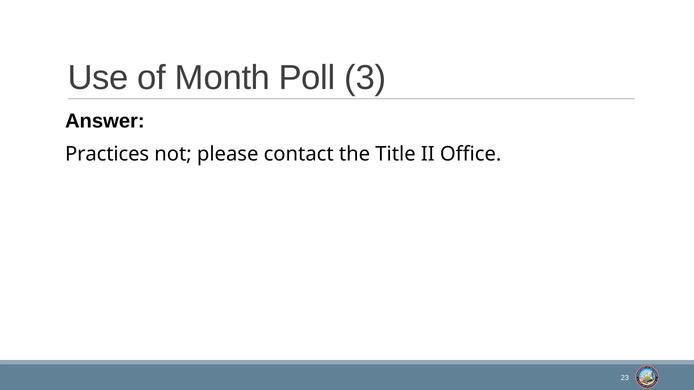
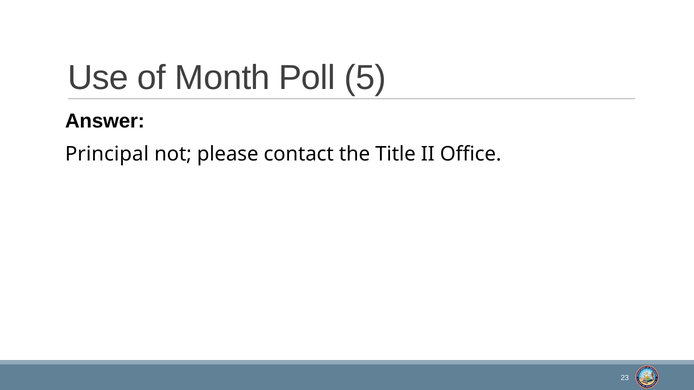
3: 3 -> 5 (365, 78)
Practices: Practices -> Principal (107, 154)
